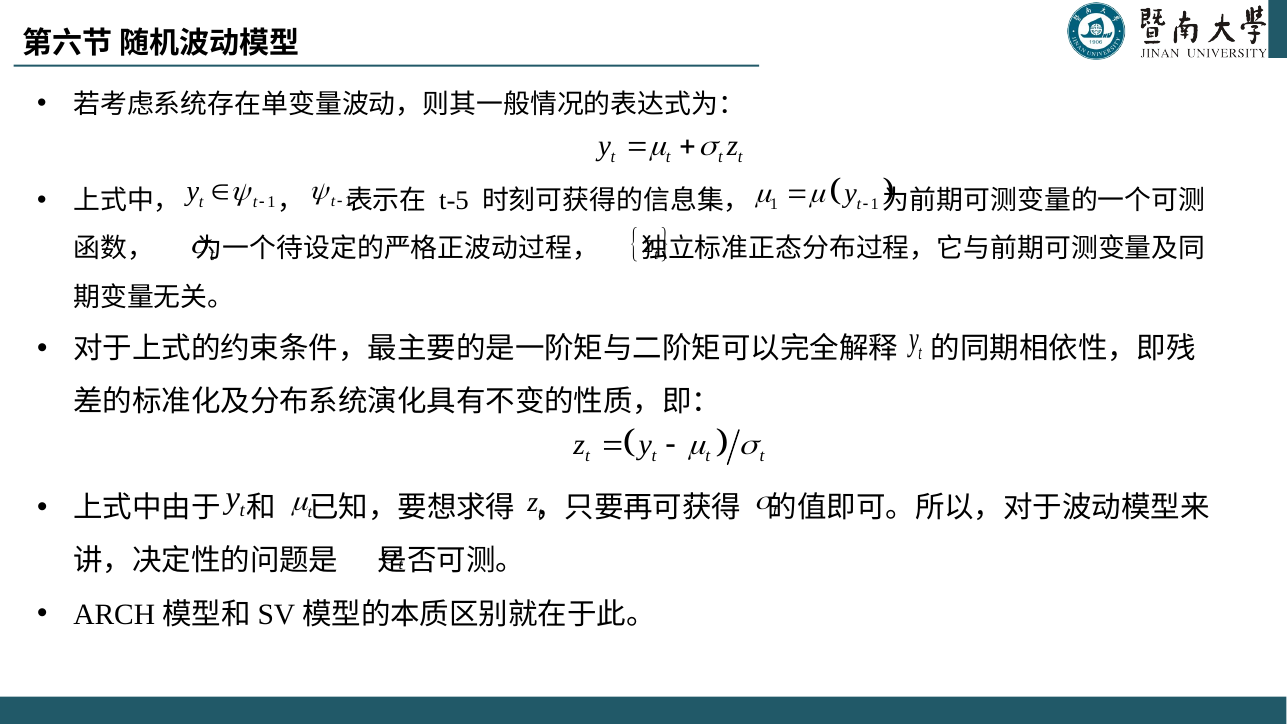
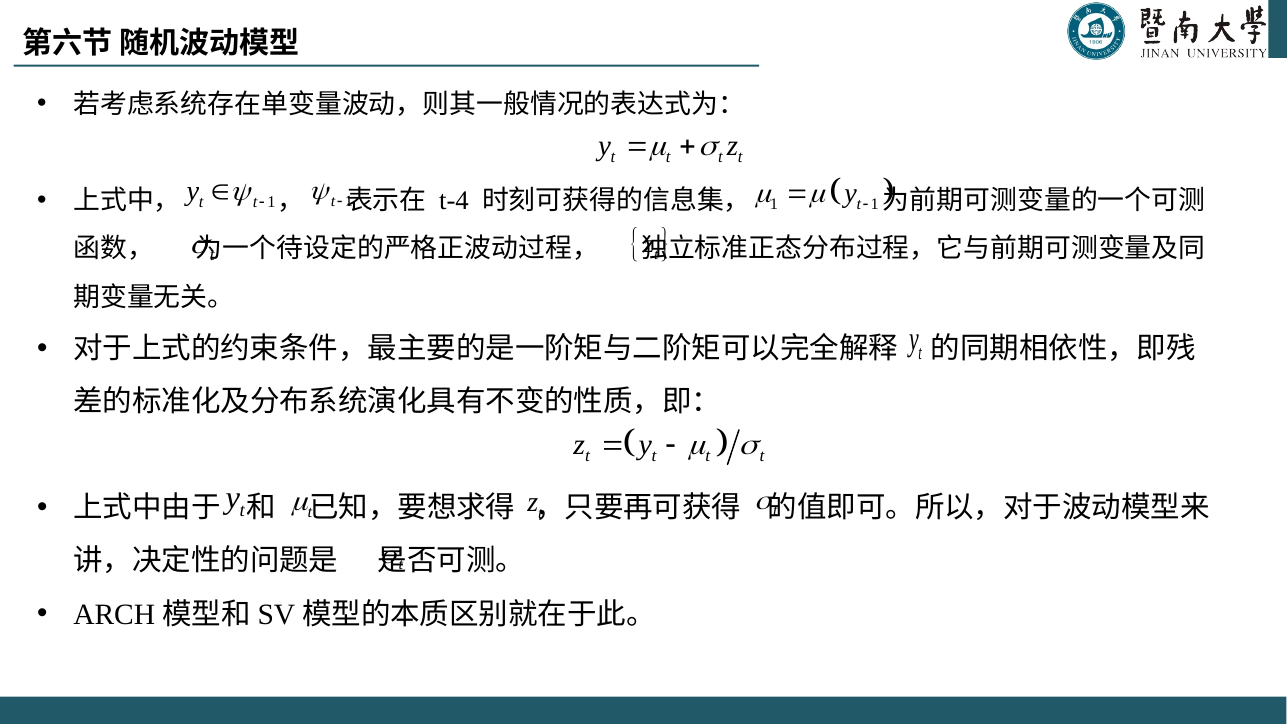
t-5: t-5 -> t-4 (454, 201)
